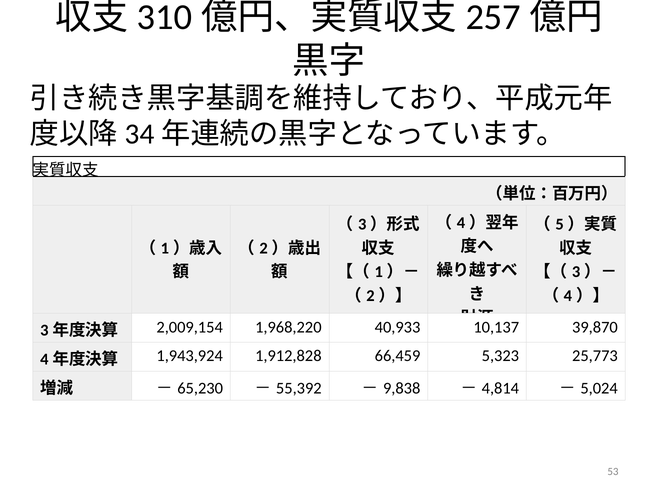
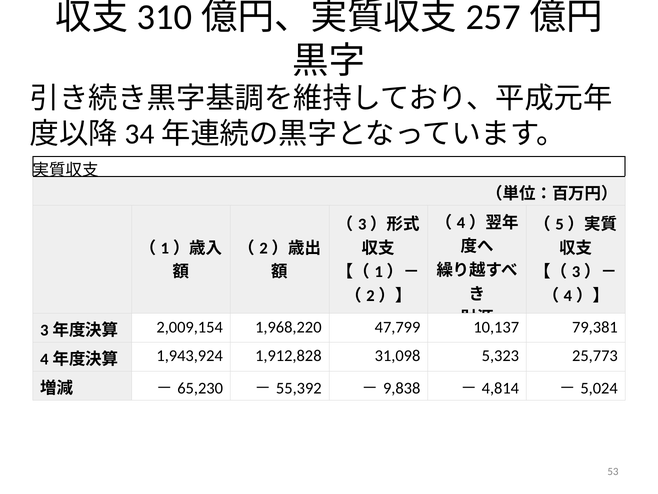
40,933: 40,933 -> 47,799 (398, 327)
39,870: 39,870 -> 79,381 (595, 327)
66,459: 66,459 -> 31,098 (398, 356)
